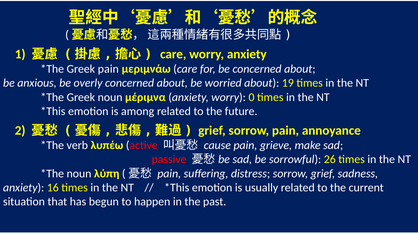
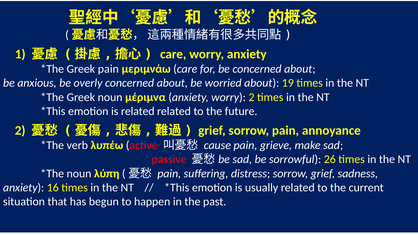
worry 0: 0 -> 2 (251, 97)
is among: among -> related (138, 111)
